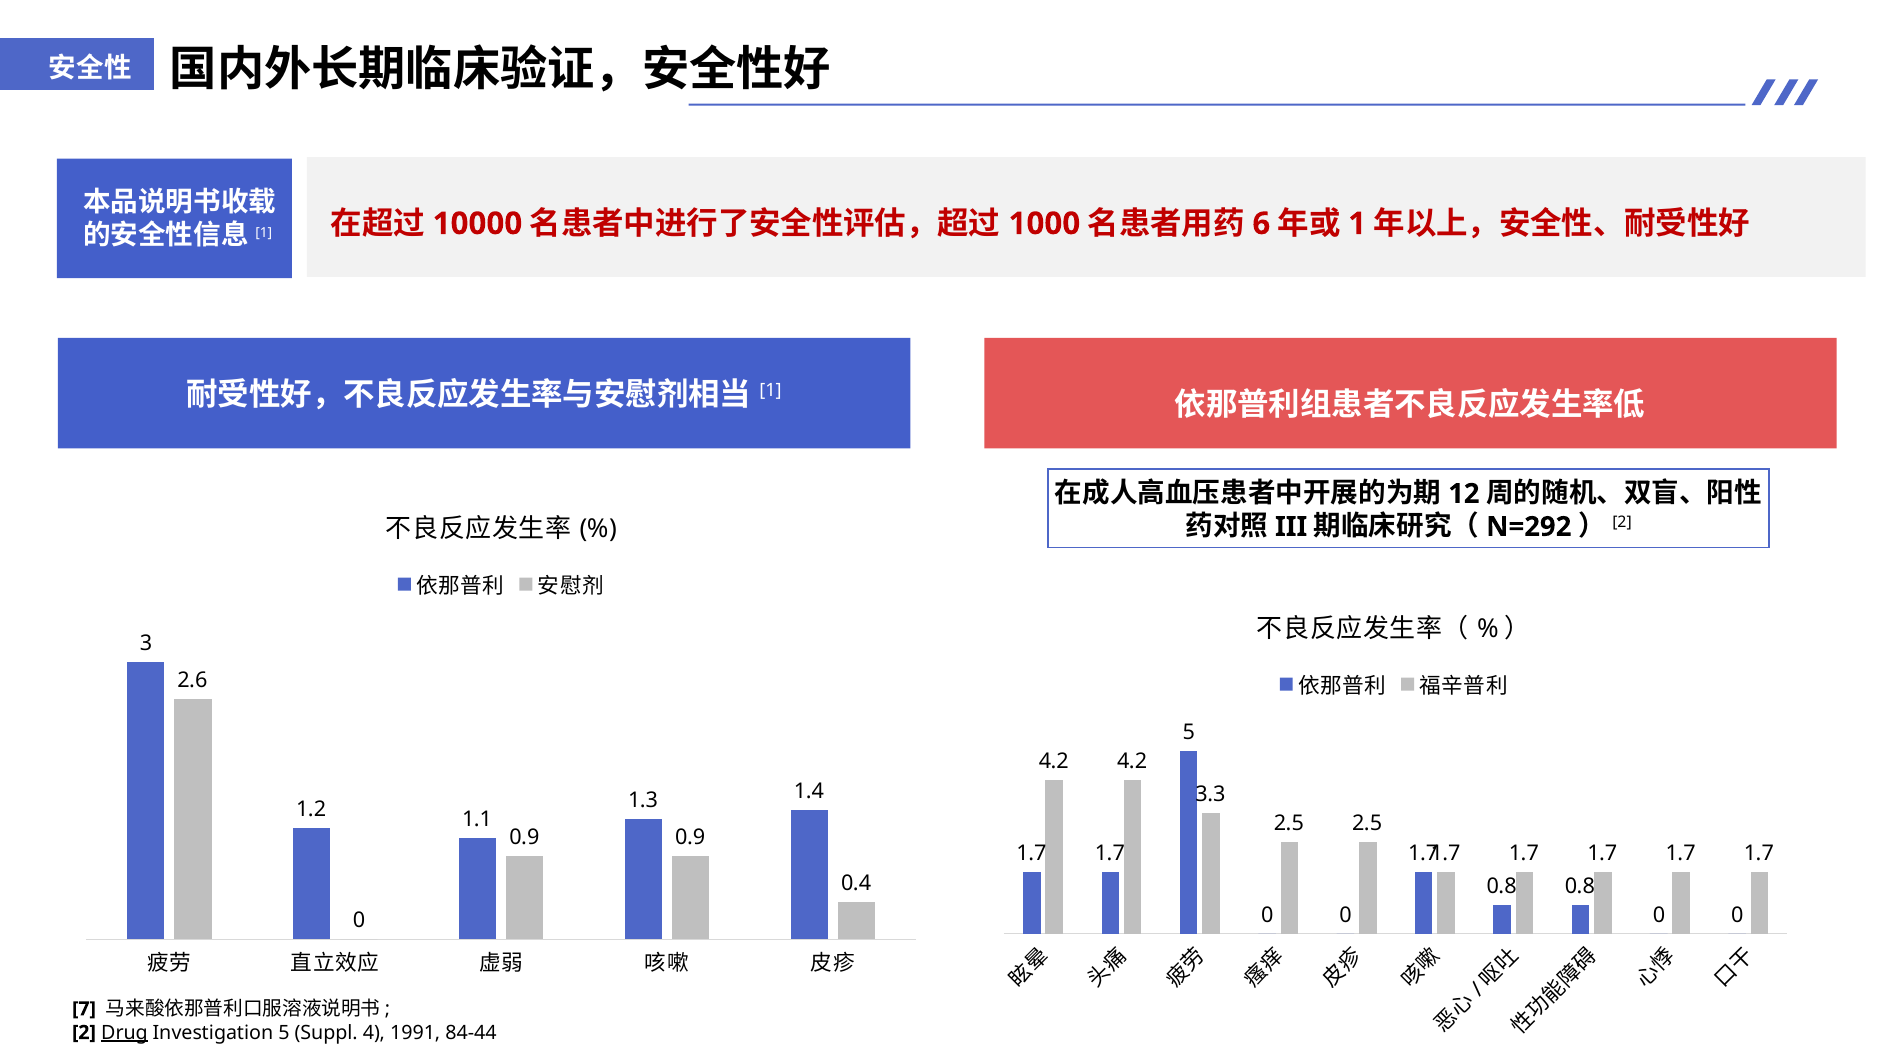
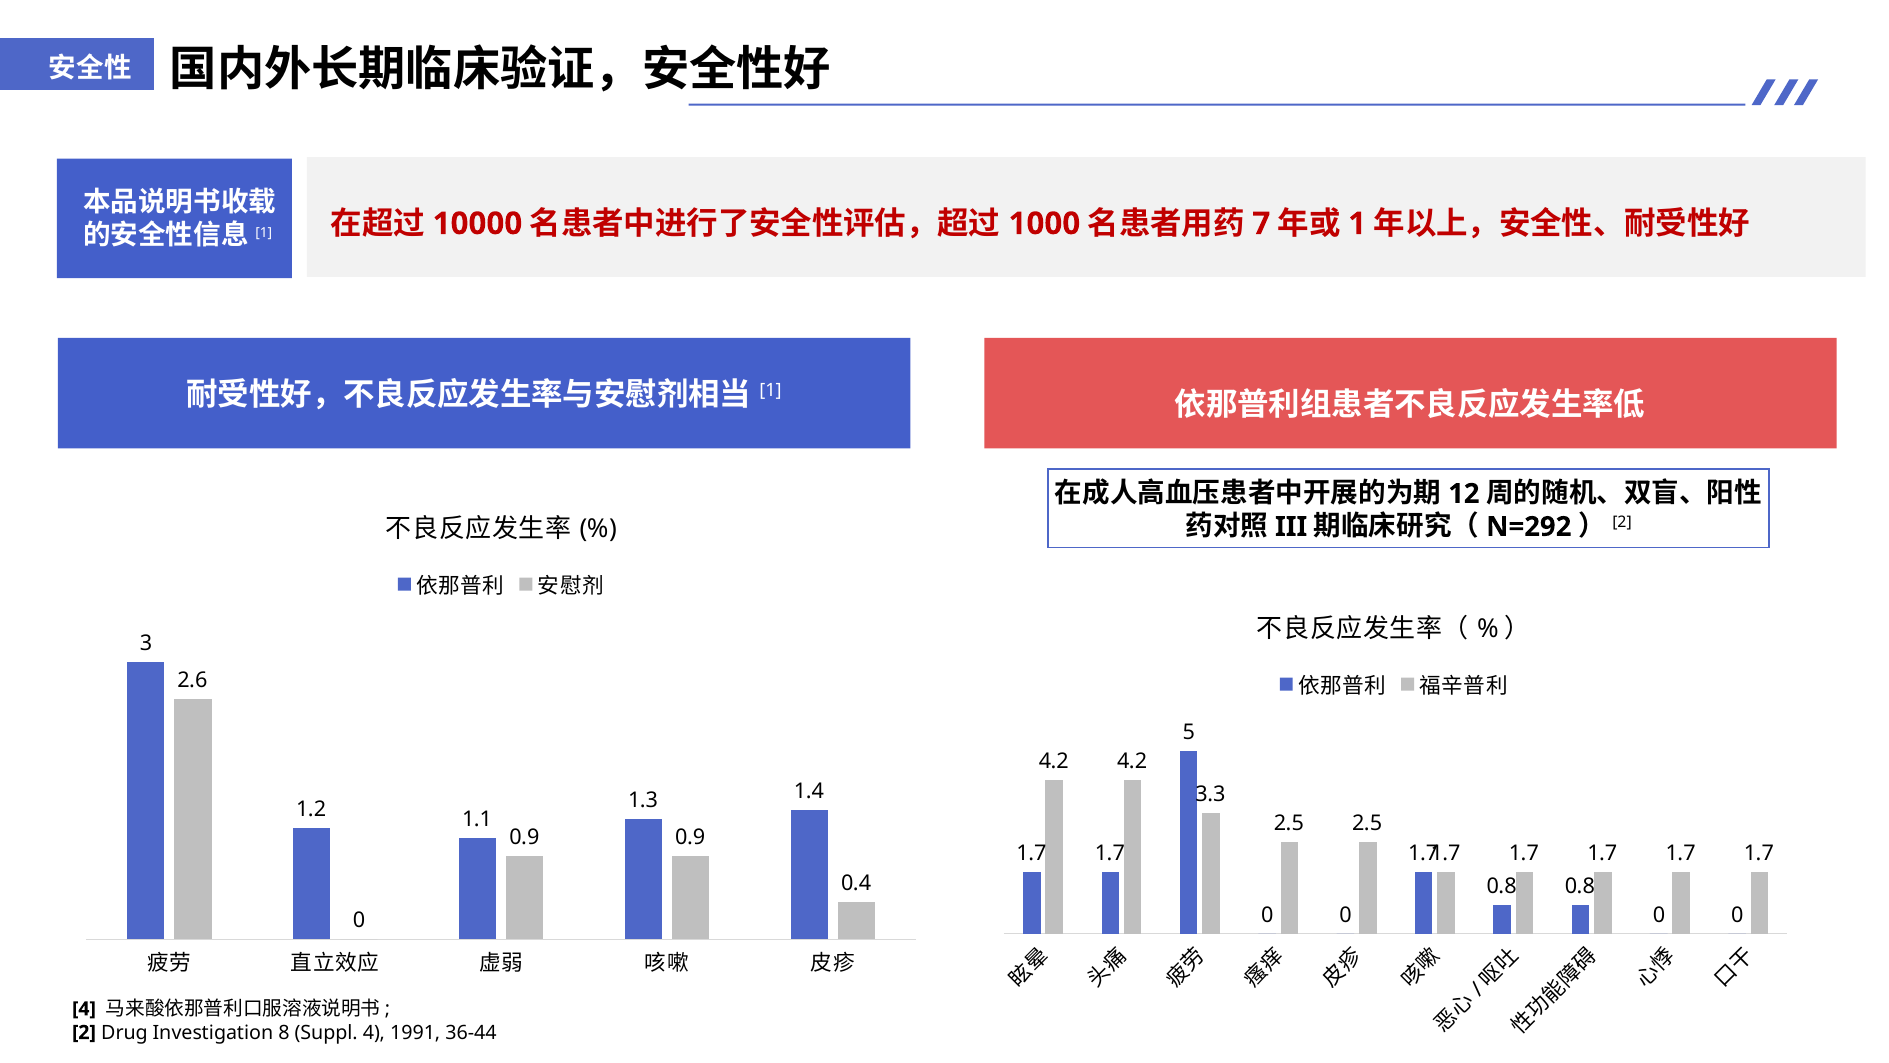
6: 6 -> 7 (1261, 224)
7: 7 -> 4 (84, 1008)
Drug underline: present -> none (124, 1032)
Investigation 5: 5 -> 8 (284, 1032)
84-44: 84-44 -> 36-44 (471, 1032)
